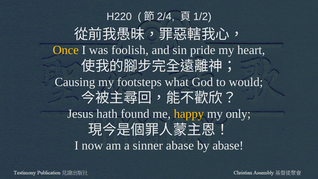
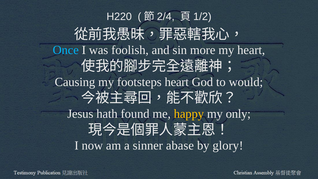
Once colour: yellow -> light blue (66, 50)
pride: pride -> more (203, 50)
footsteps what: what -> heart (177, 82)
by abase: abase -> glory (228, 146)
